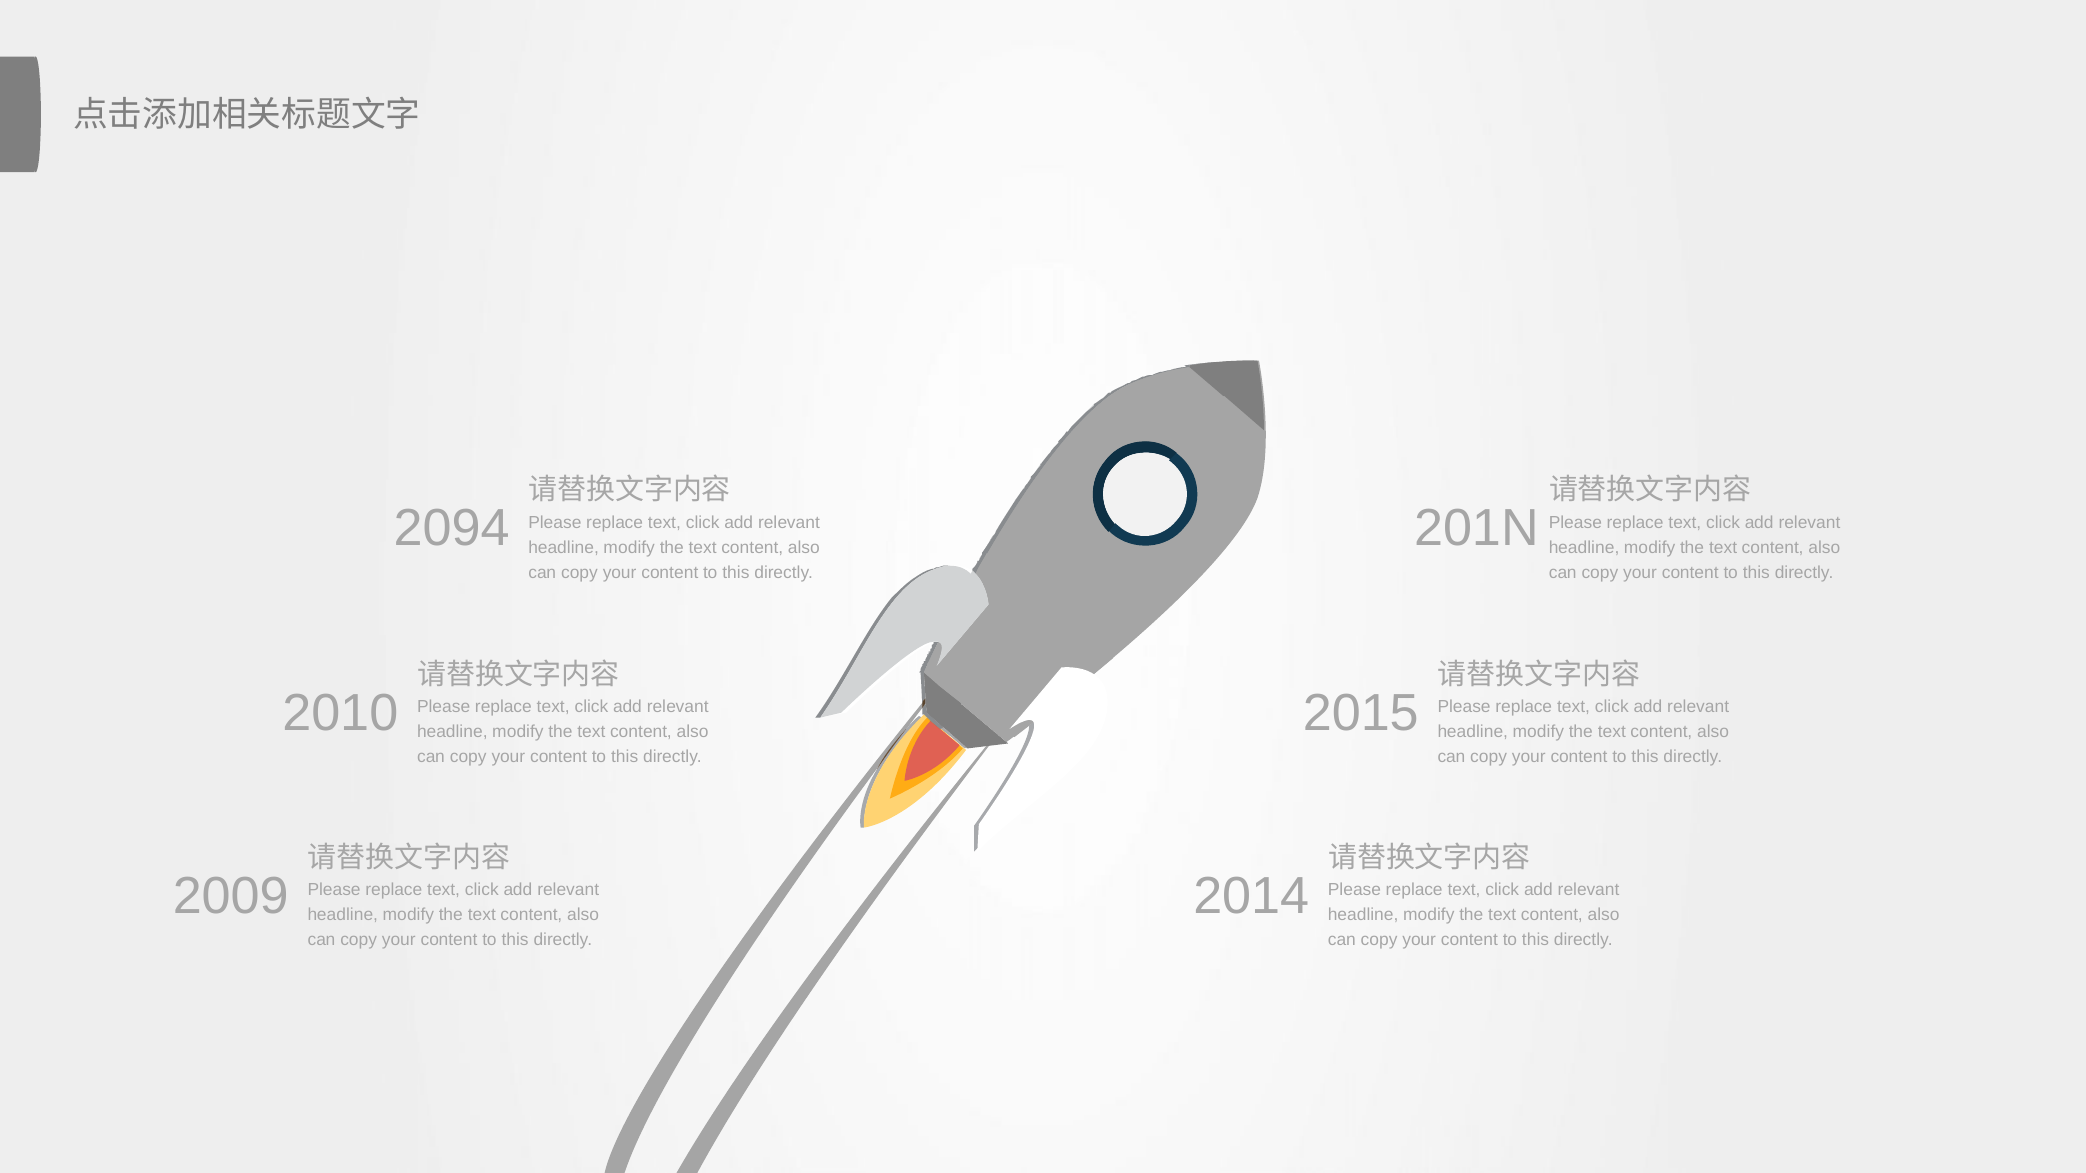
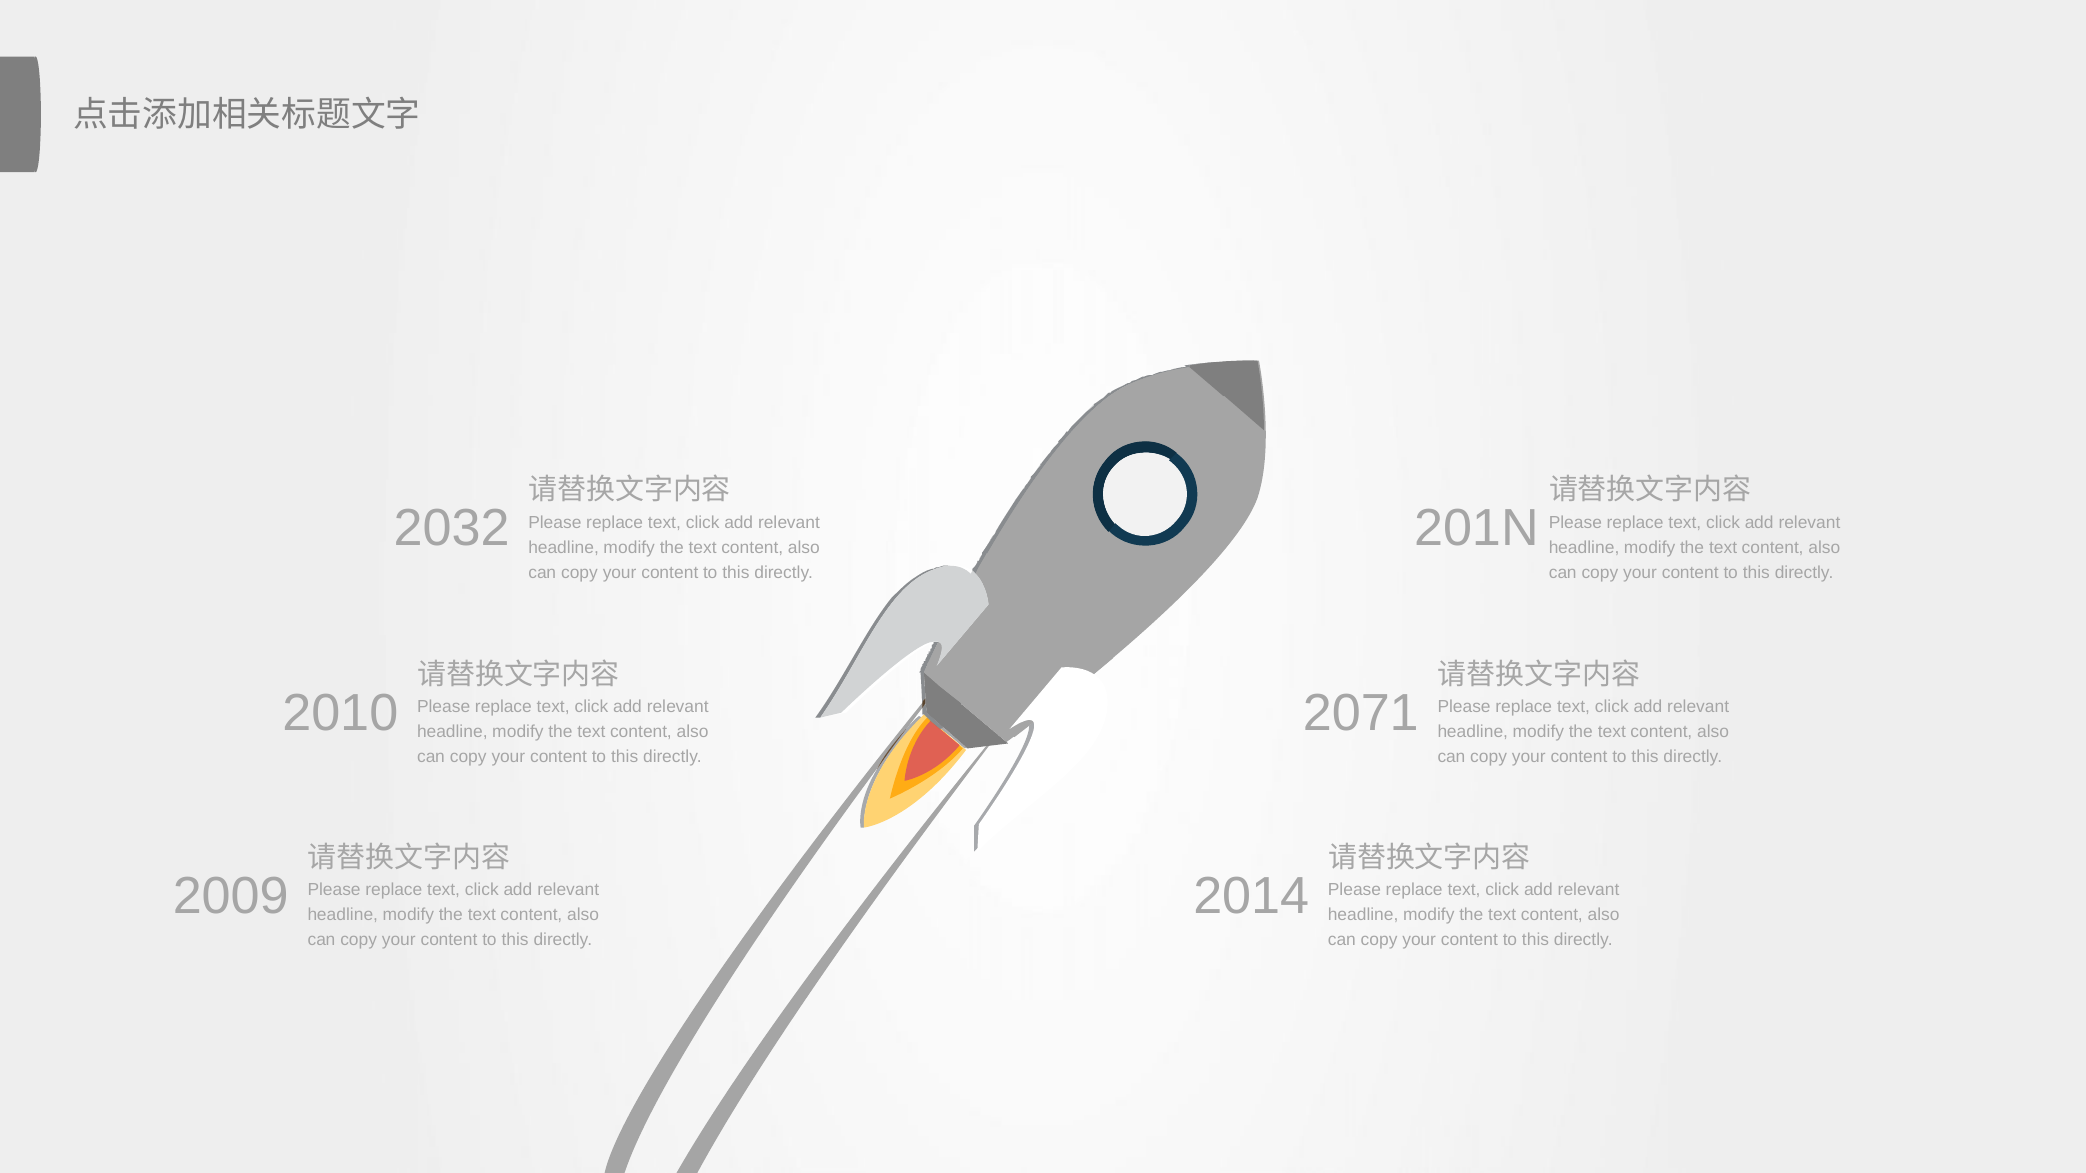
2094: 2094 -> 2032 (452, 529)
2015: 2015 -> 2071 (1361, 714)
